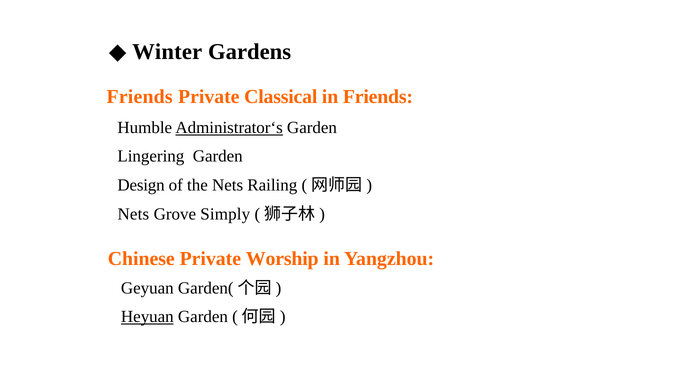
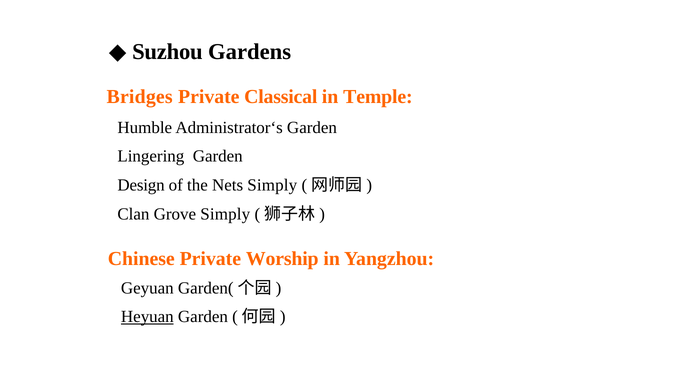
Winter: Winter -> Suzhou (167, 52)
Friends: Friends -> Bridges (140, 97)
in Friends: Friends -> Temple (378, 97)
Administrator‘s underline: present -> none (229, 127)
Nets Railing: Railing -> Simply (272, 185)
Nets: Nets -> Clan (133, 214)
